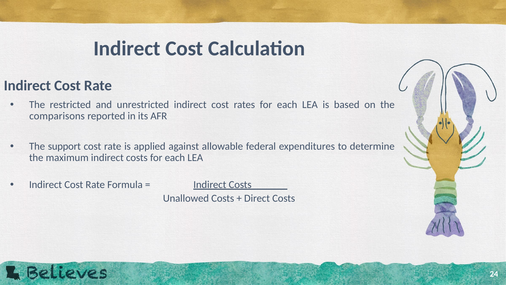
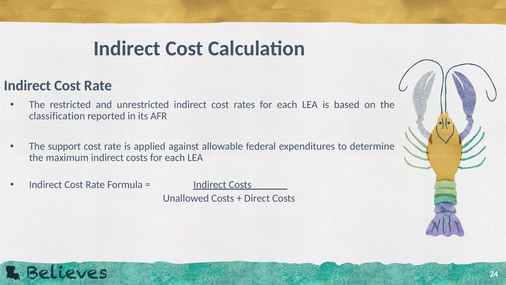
comparisons: comparisons -> classification (57, 116)
